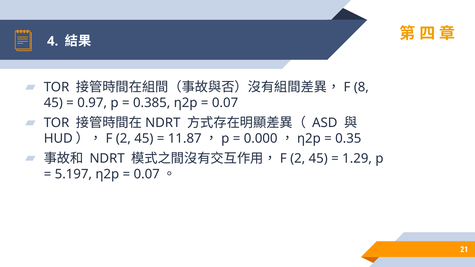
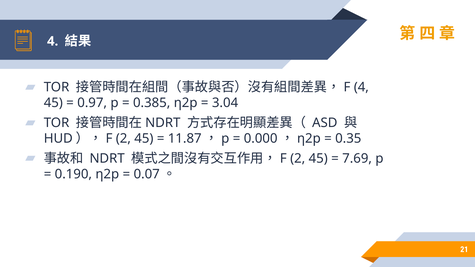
8: 8 -> 4 (361, 87)
0.07: 0.07 -> 3.04 (225, 103)
1.29: 1.29 -> 7.69 (357, 159)
5.197: 5.197 -> 0.190 (73, 174)
